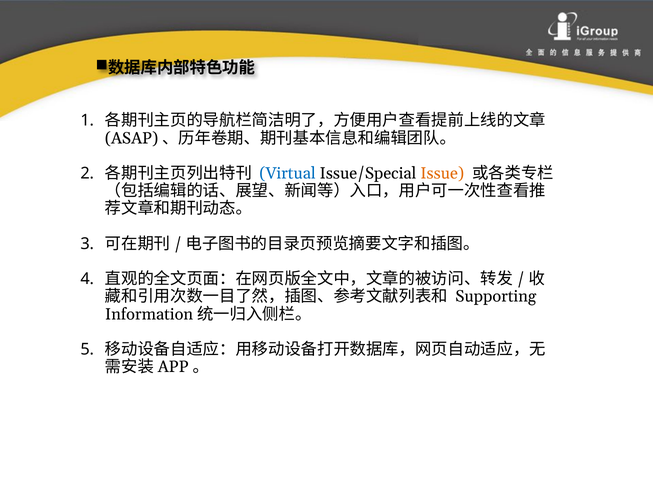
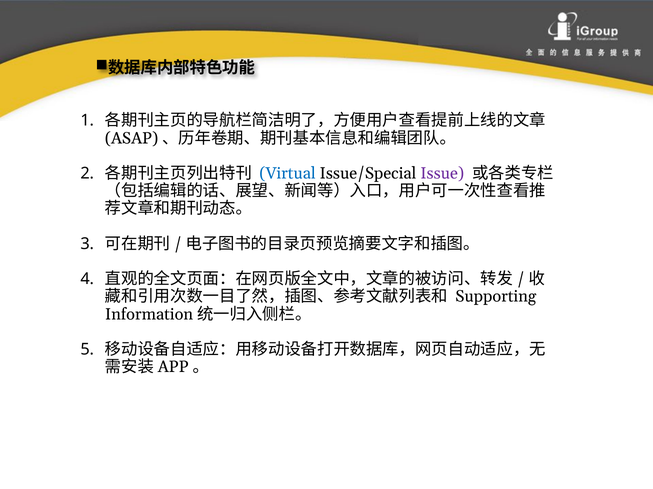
Issue colour: orange -> purple (442, 174)
